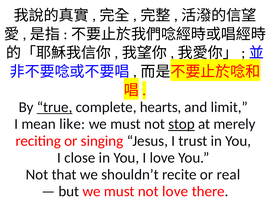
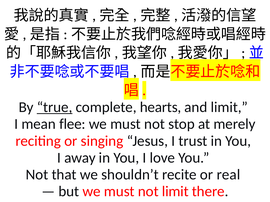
like: like -> flee (72, 124)
stop underline: present -> none (181, 124)
close: close -> away (80, 158)
not love: love -> limit (175, 192)
